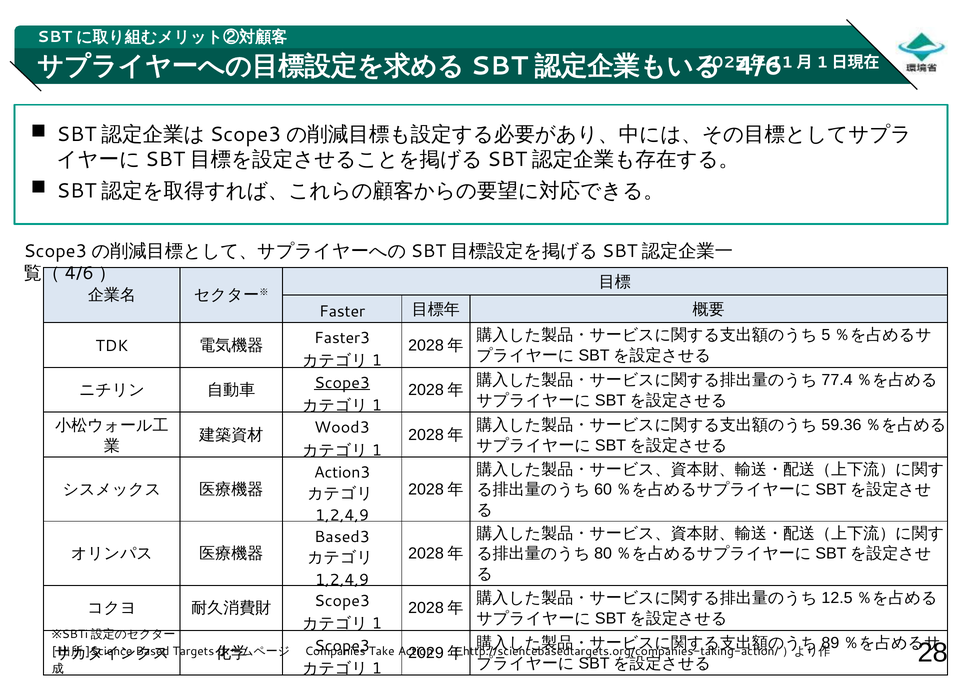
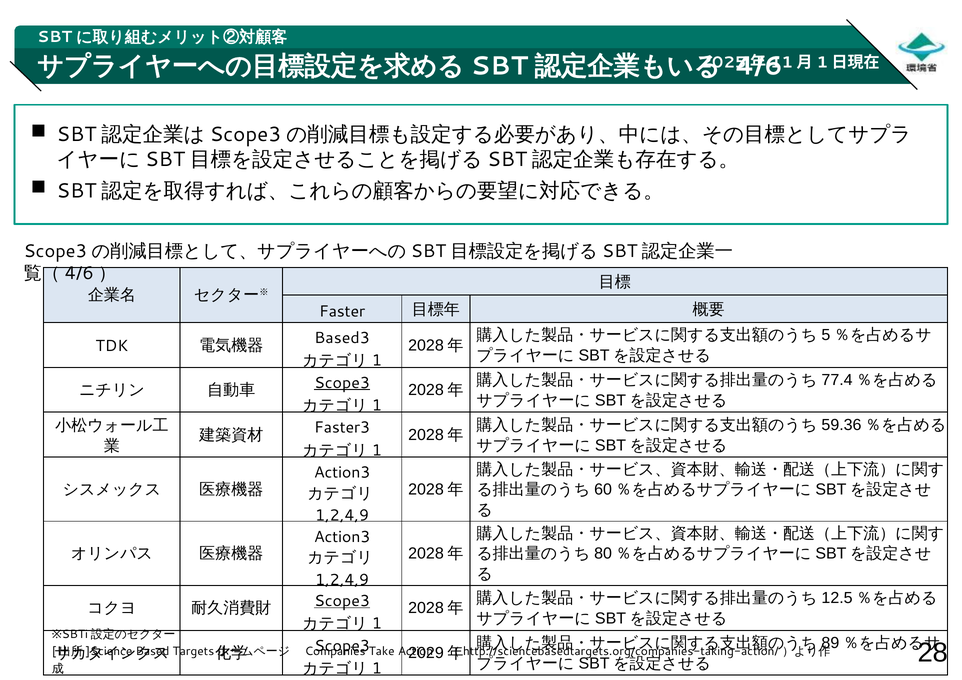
Faster3: Faster3 -> Based3 (342, 338)
Wood3: Wood3 -> Faster3 (342, 428)
Based3: Based3 -> Action3 (342, 537)
Scope3 underline: none -> present (342, 601)
